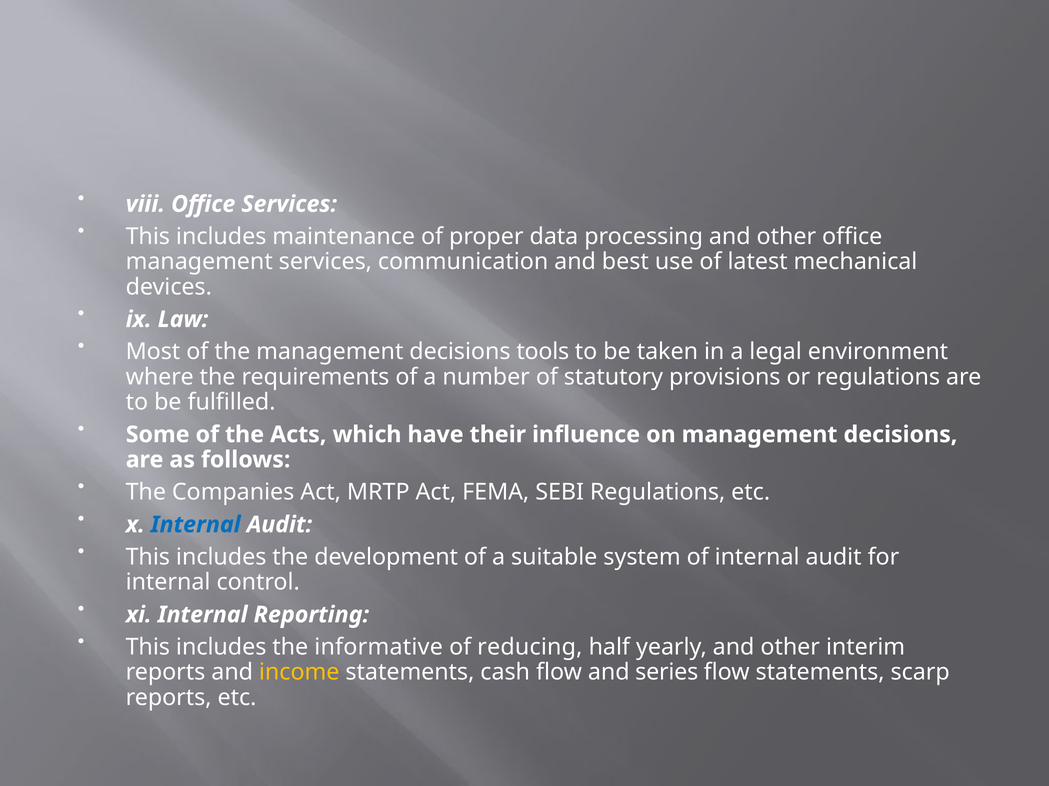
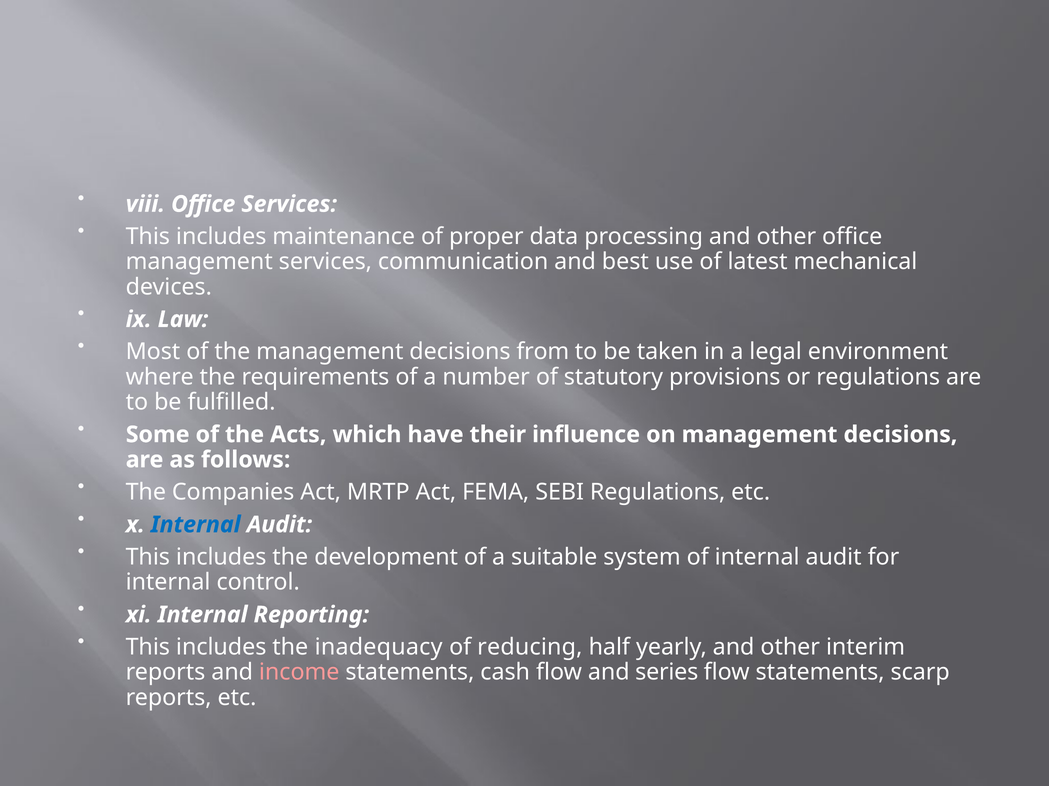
tools: tools -> from (543, 352)
informative: informative -> inadequacy (379, 648)
income colour: yellow -> pink (299, 673)
